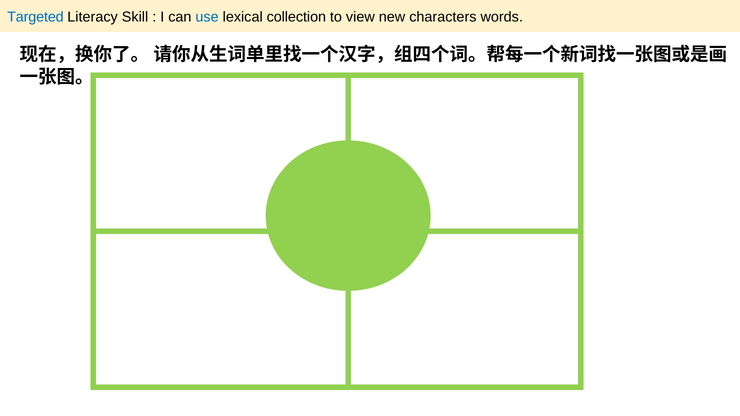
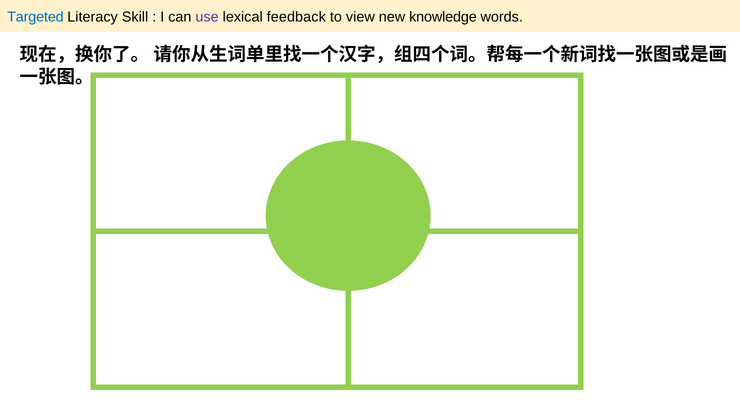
use colour: blue -> purple (207, 17)
collection: collection -> feedback (296, 17)
characters: characters -> knowledge (443, 17)
